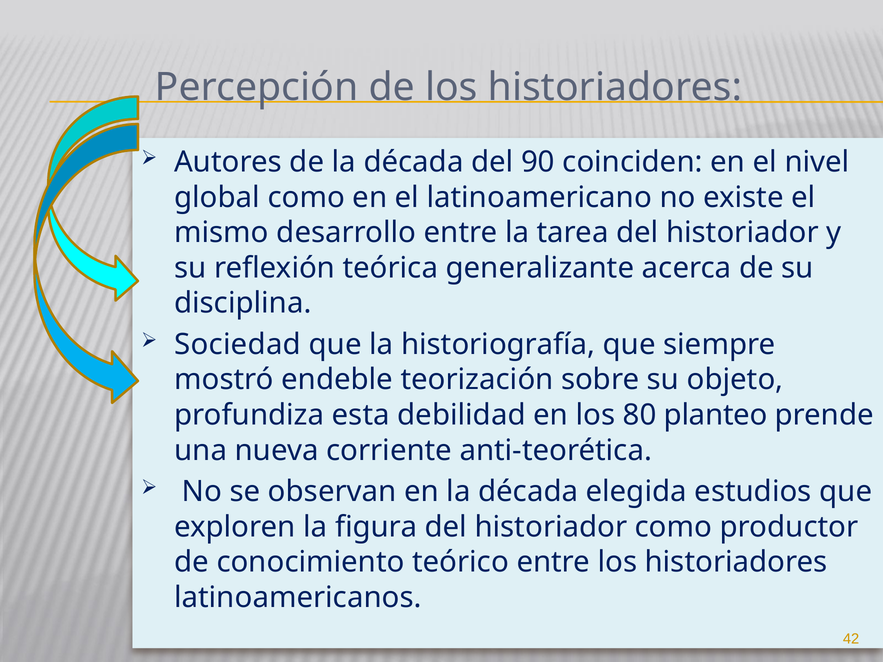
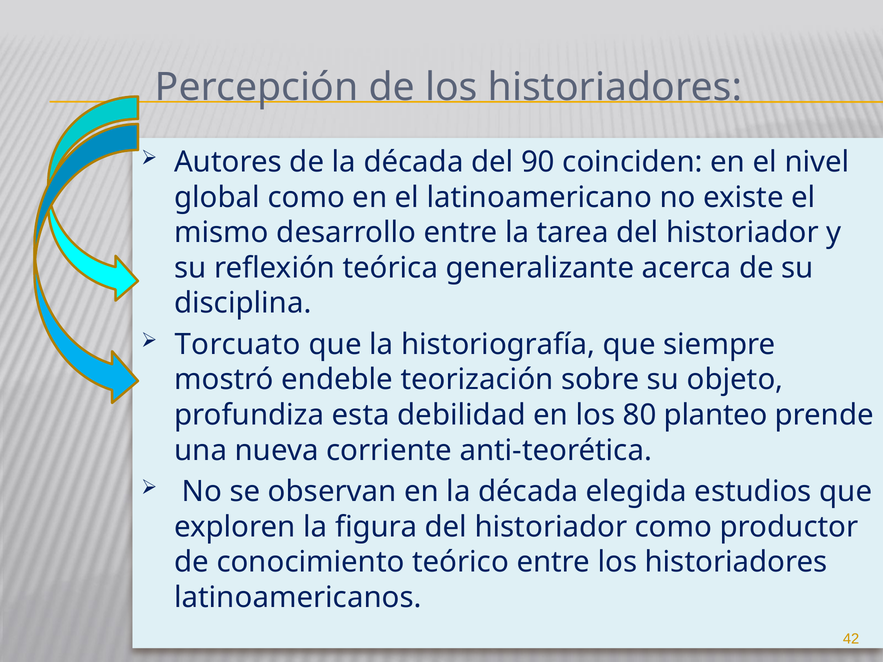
Sociedad: Sociedad -> Torcuato (238, 345)
